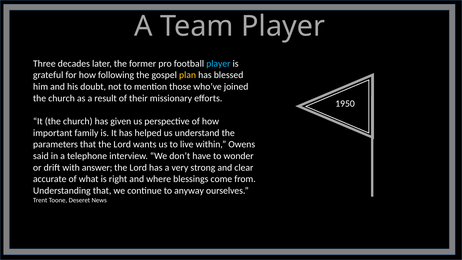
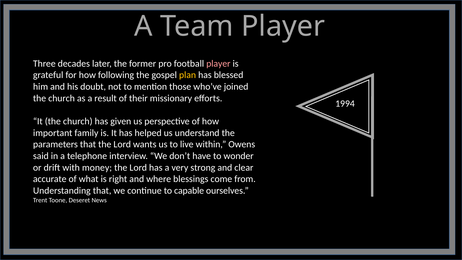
player colour: light blue -> pink (218, 63)
1950: 1950 -> 1994 (345, 104)
answer: answer -> money (97, 167)
anyway: anyway -> capable (189, 191)
